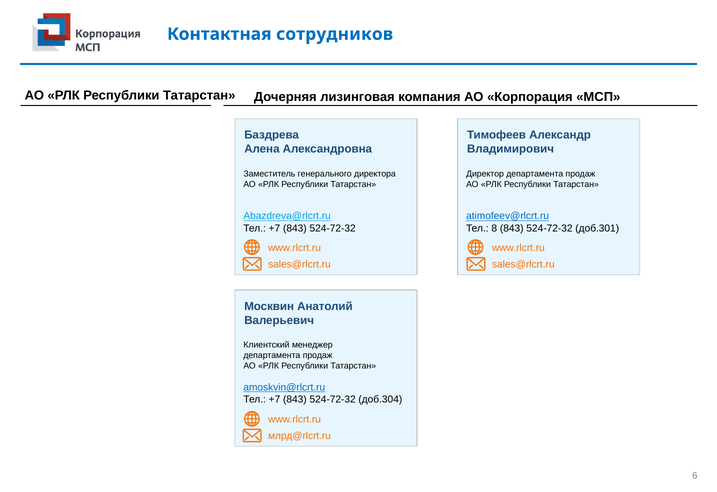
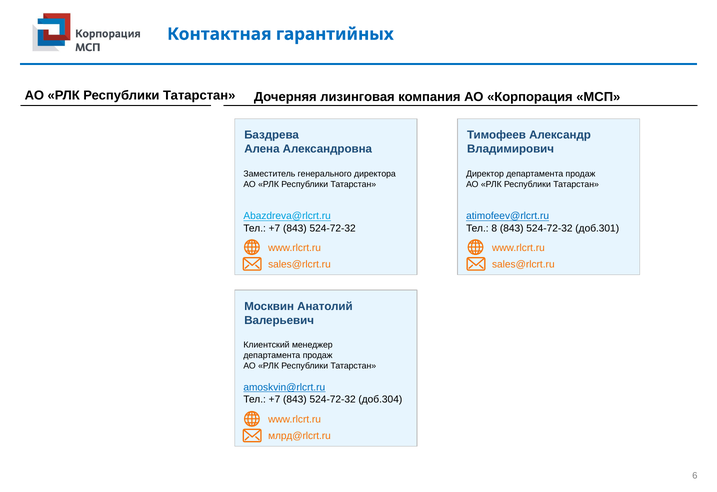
сотрудников: сотрудников -> гарантийных (335, 34)
